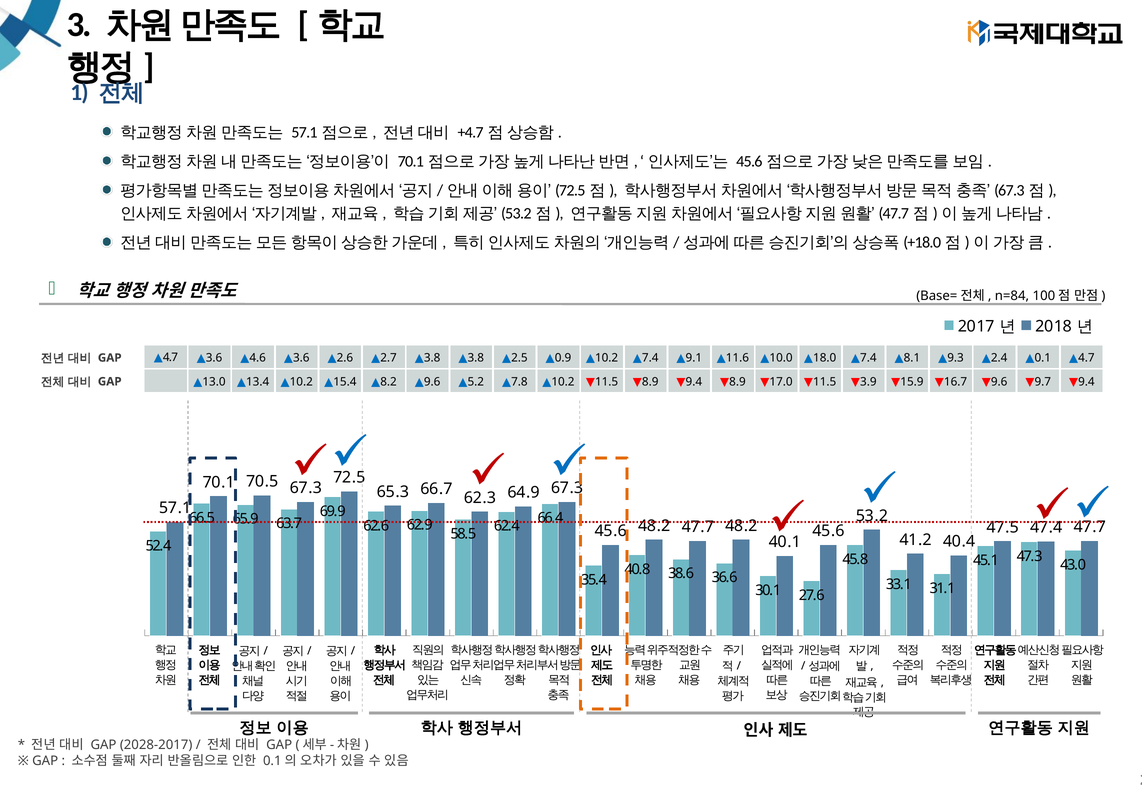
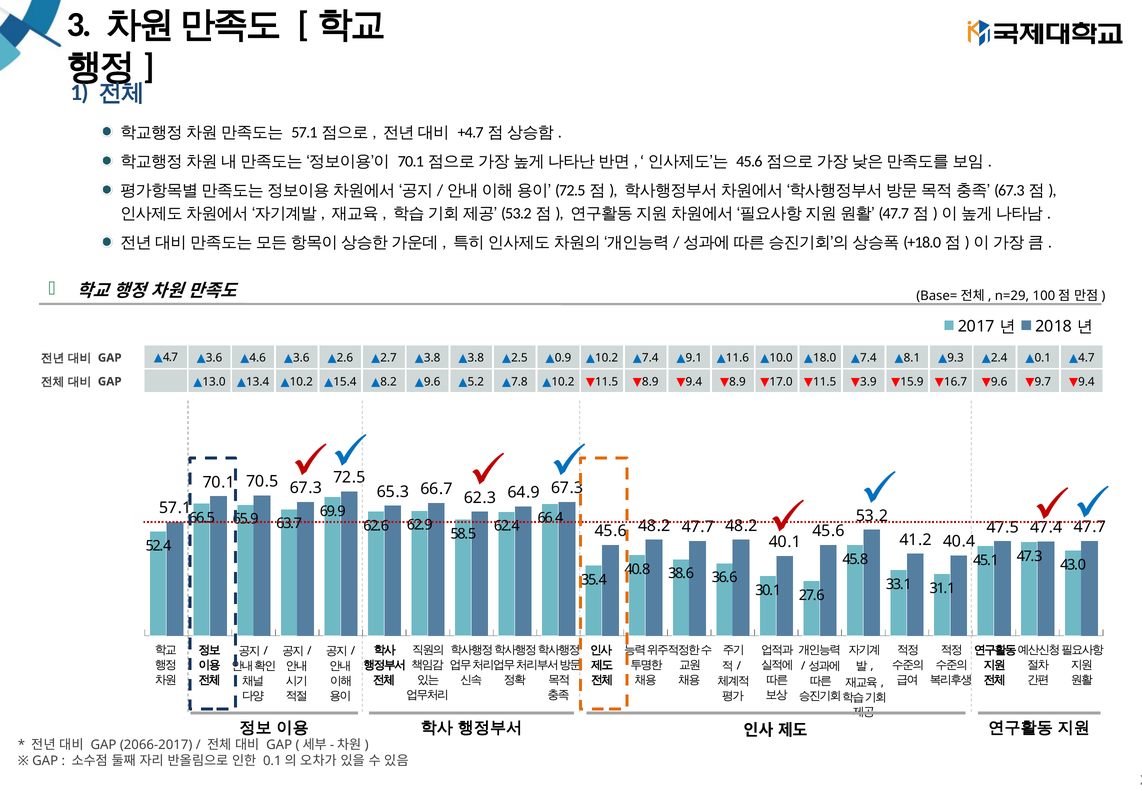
n=84: n=84 -> n=29 (1012, 296)
2028-2017: 2028-2017 -> 2066-2017 (156, 744)
